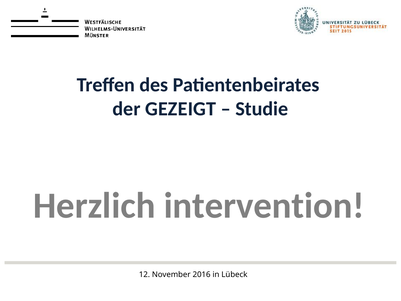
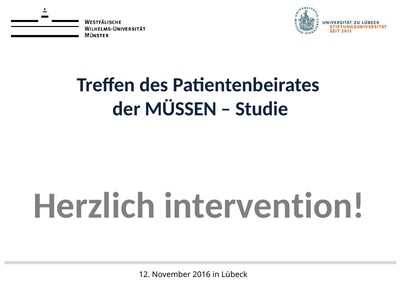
GEZEIGT: GEZEIGT -> MÜSSEN (181, 109)
